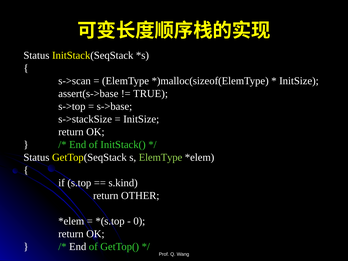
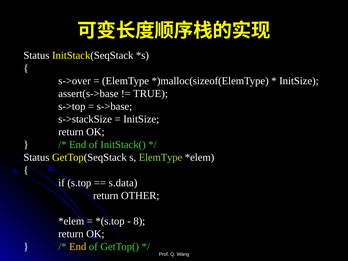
s->scan: s->scan -> s->over (75, 81)
s.kind: s.kind -> s.data (123, 183)
0: 0 -> 8 (139, 221)
End colour: white -> yellow (78, 247)
